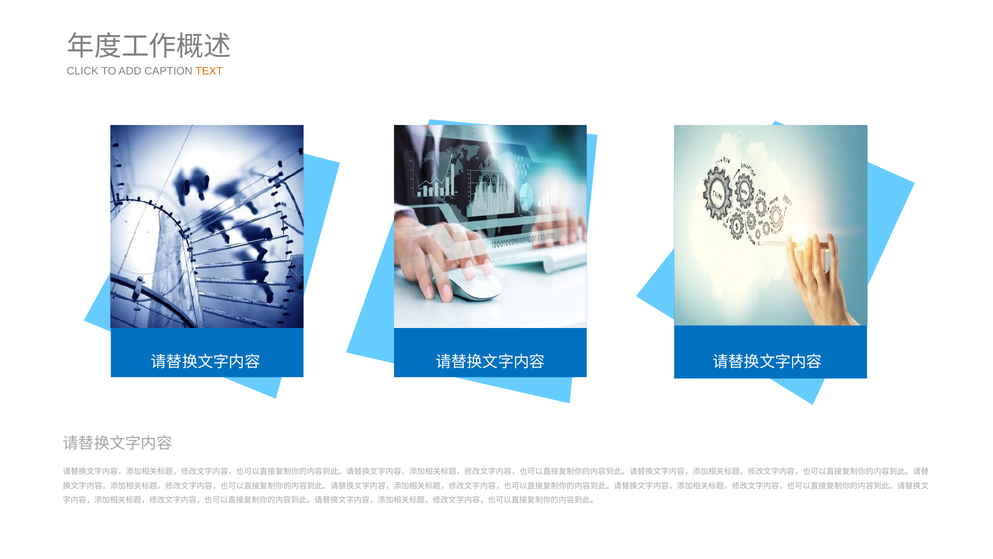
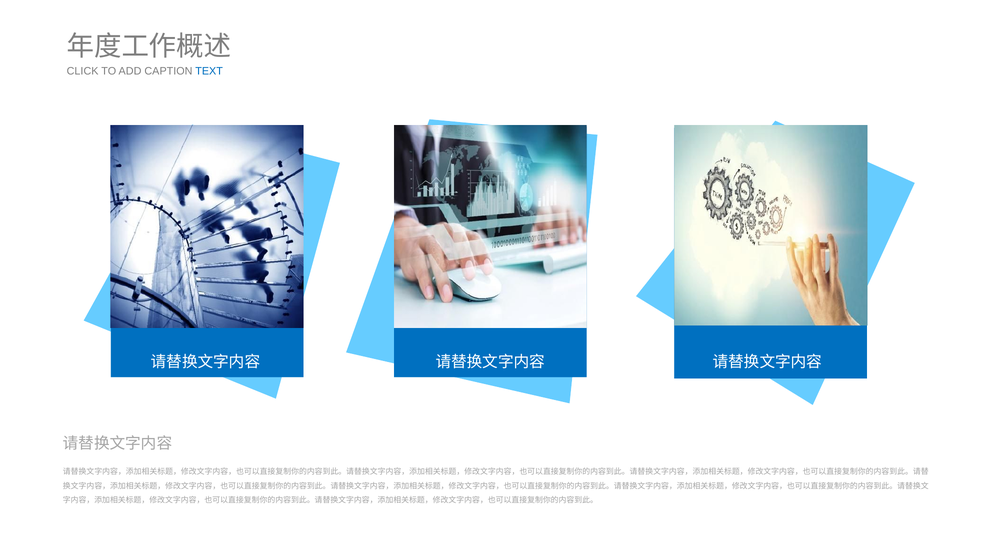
TEXT colour: orange -> blue (209, 71)
